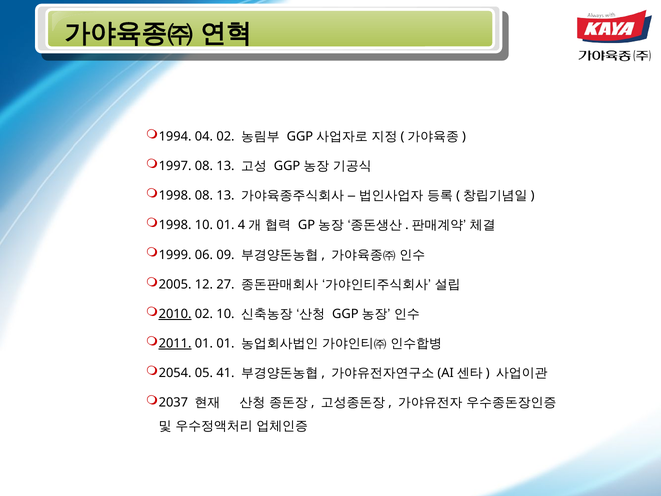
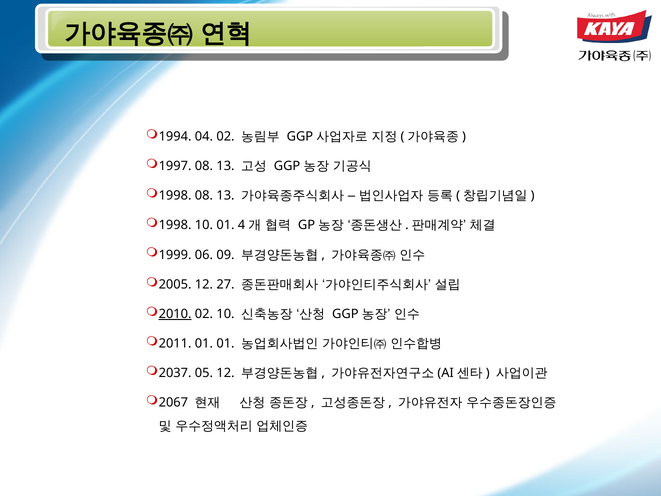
2011 underline: present -> none (175, 343)
2054: 2054 -> 2037 (175, 373)
05 41: 41 -> 12 (225, 373)
2037: 2037 -> 2067 (173, 403)
